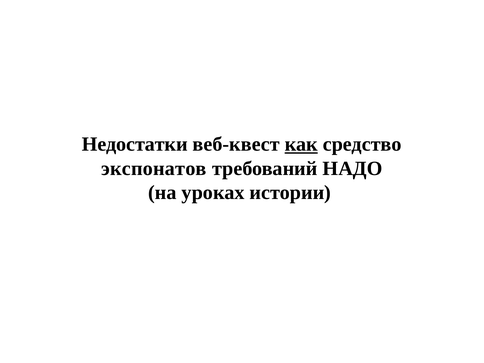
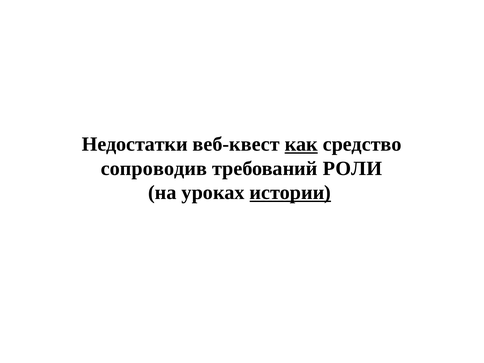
экспонатов: экспонатов -> сопроводив (154, 168)
НАДО: НАДО -> РОЛИ (353, 168)
истории underline: none -> present (290, 193)
